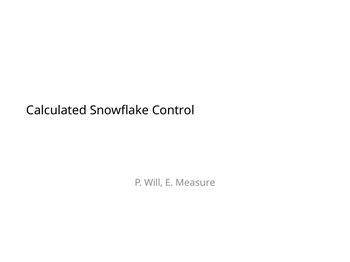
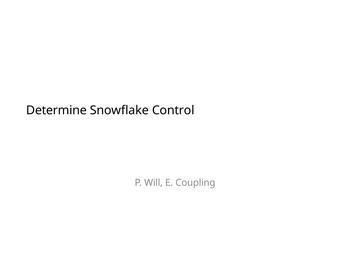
Calculated: Calculated -> Determine (56, 111)
Measure: Measure -> Coupling (195, 183)
